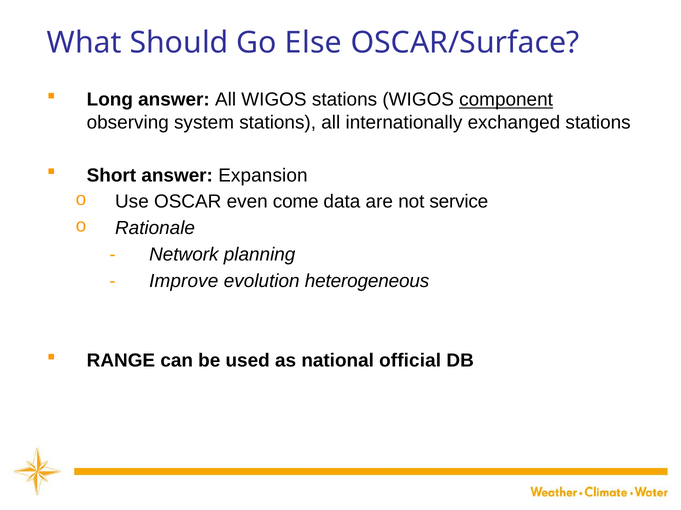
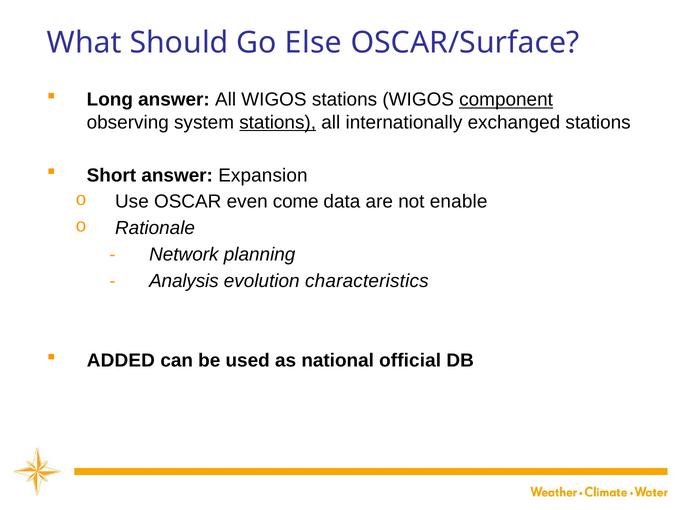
stations underline: none -> present (278, 123)
service: service -> enable (459, 202)
Improve: Improve -> Analysis (184, 281)
heterogeneous: heterogeneous -> characteristics (367, 281)
RANGE: RANGE -> ADDED (121, 361)
